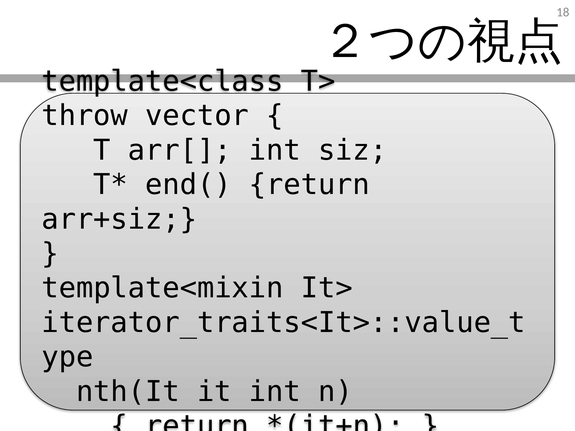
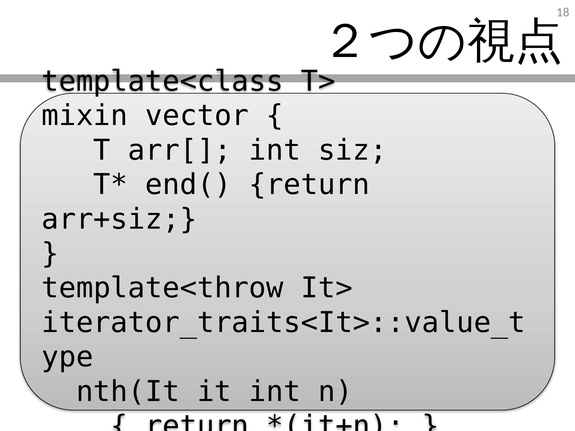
throw: throw -> mixin (85, 116)
template<mixin: template<mixin -> template<throw (162, 288)
